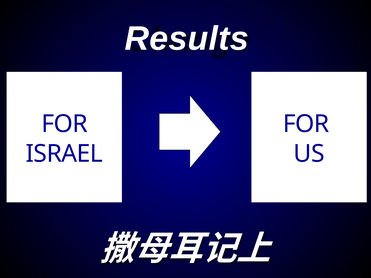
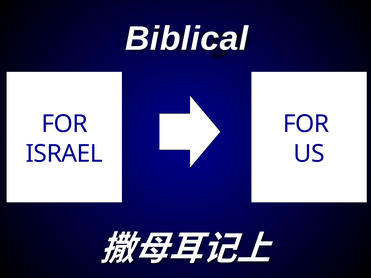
Results: Results -> Biblical (187, 39)
